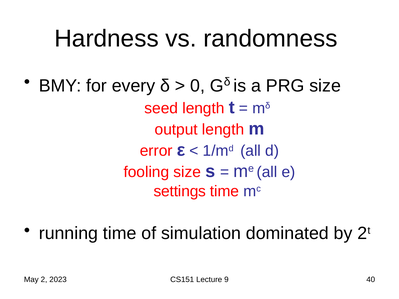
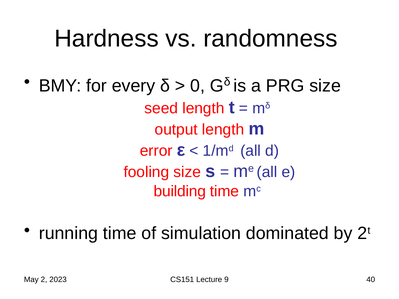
settings: settings -> building (180, 191)
